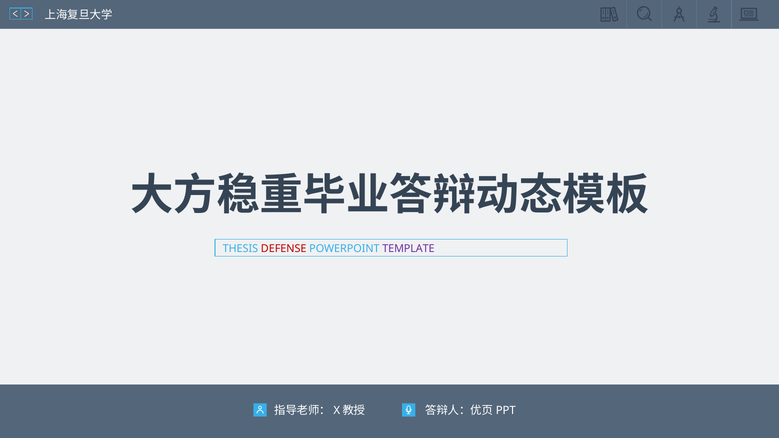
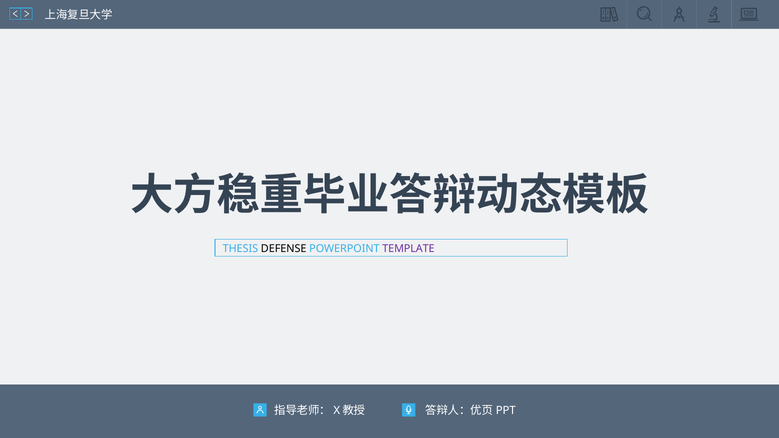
DEFENSE colour: red -> black (284, 248)
